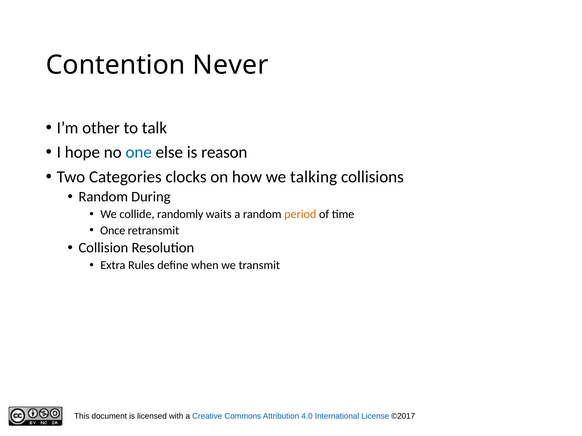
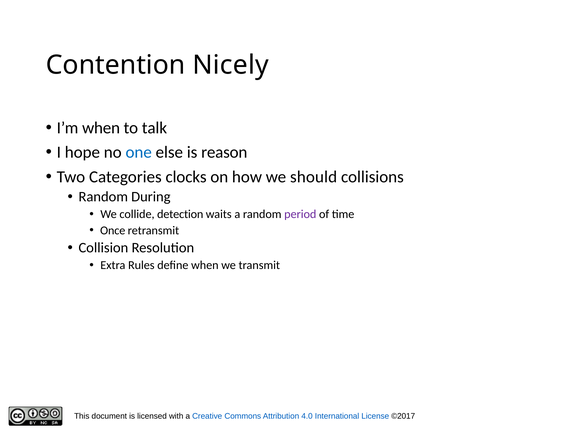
Never: Never -> Nicely (231, 65)
I’m other: other -> when (101, 128)
talking: talking -> should (314, 177)
randomly: randomly -> detection (180, 214)
period colour: orange -> purple (300, 214)
